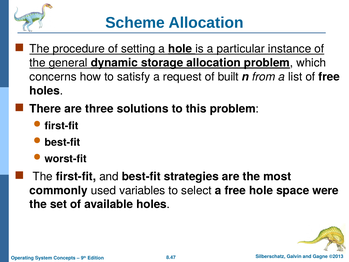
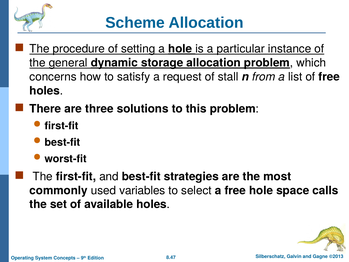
built: built -> stall (228, 77)
were: were -> calls (325, 190)
